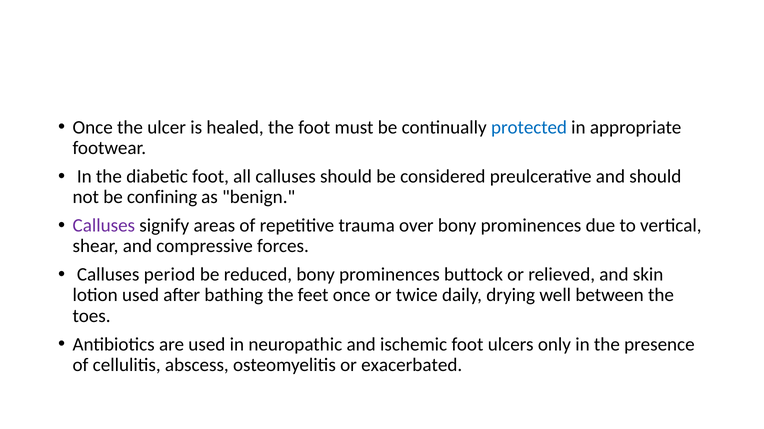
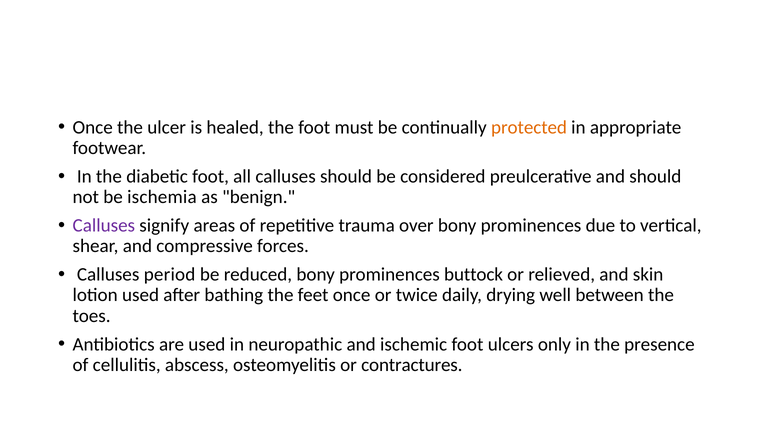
protected colour: blue -> orange (529, 127)
confining: confining -> ischemia (162, 197)
exacerbated: exacerbated -> contractures (412, 366)
